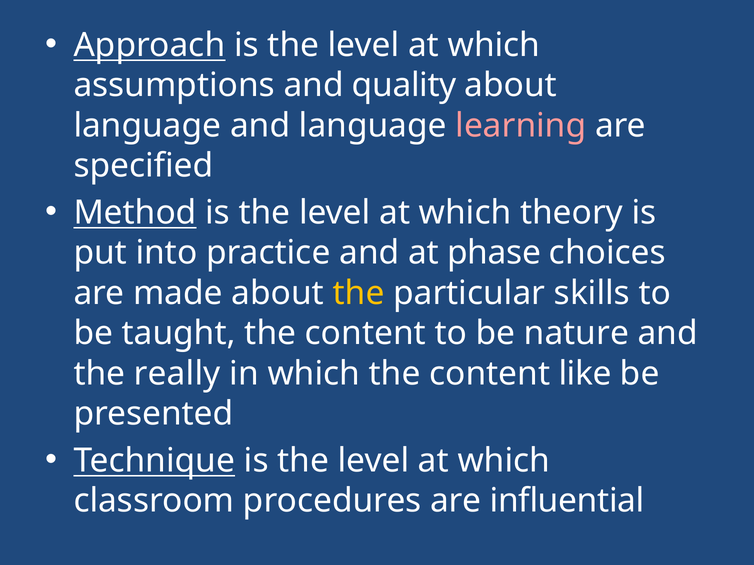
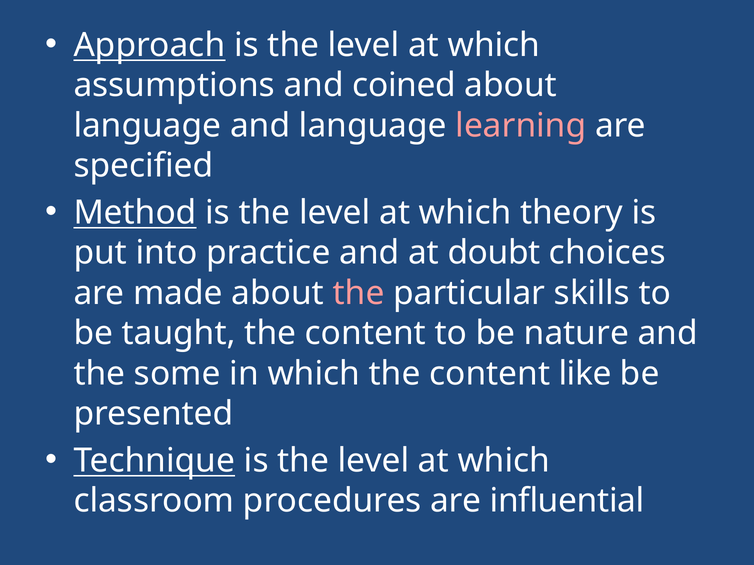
quality: quality -> coined (404, 85)
phase: phase -> doubt (494, 253)
the colour: yellow -> pink (359, 293)
really: really -> some (177, 374)
